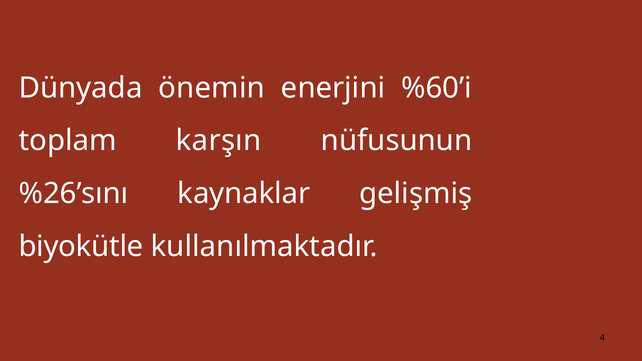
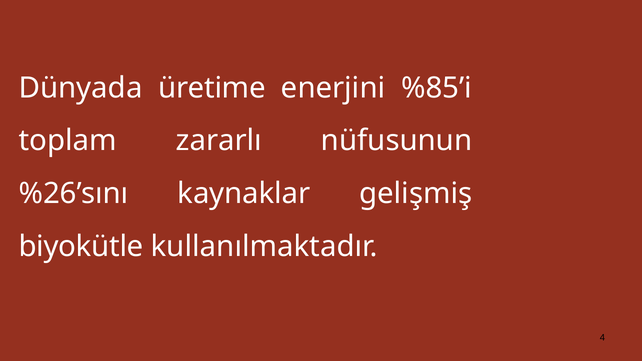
önemin: önemin -> üretime (212, 88)
%60’i: %60’i -> %85’i (437, 88)
karşın: karşın -> zararlı (219, 141)
